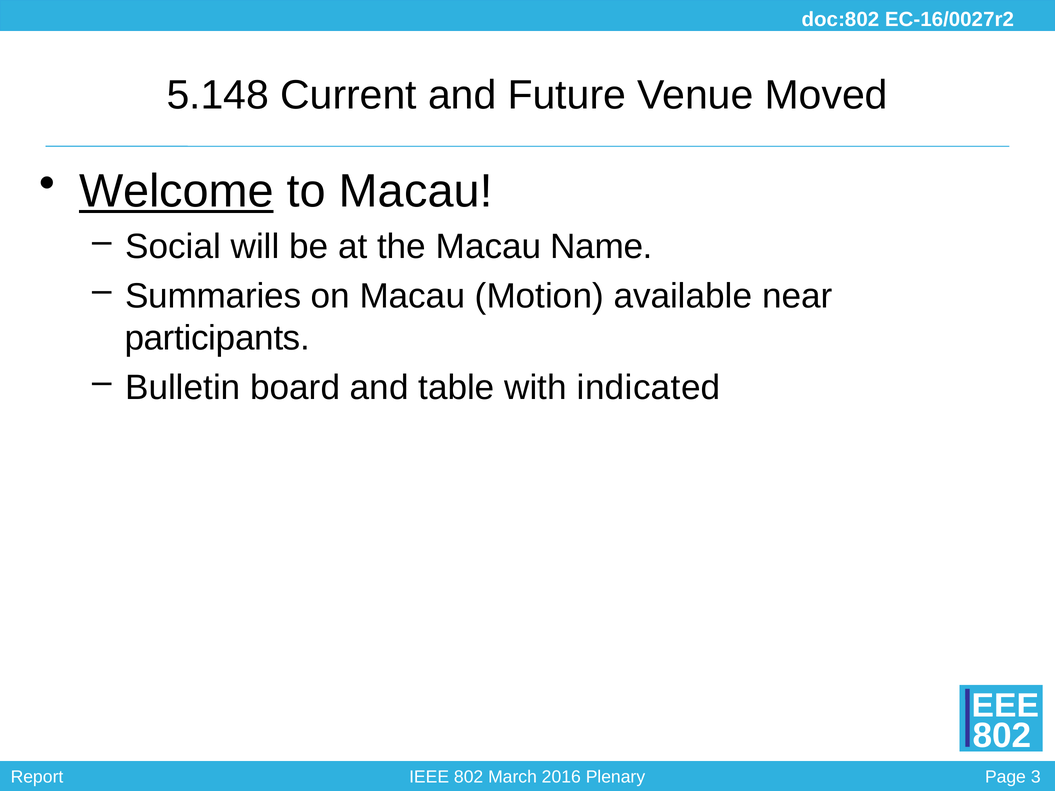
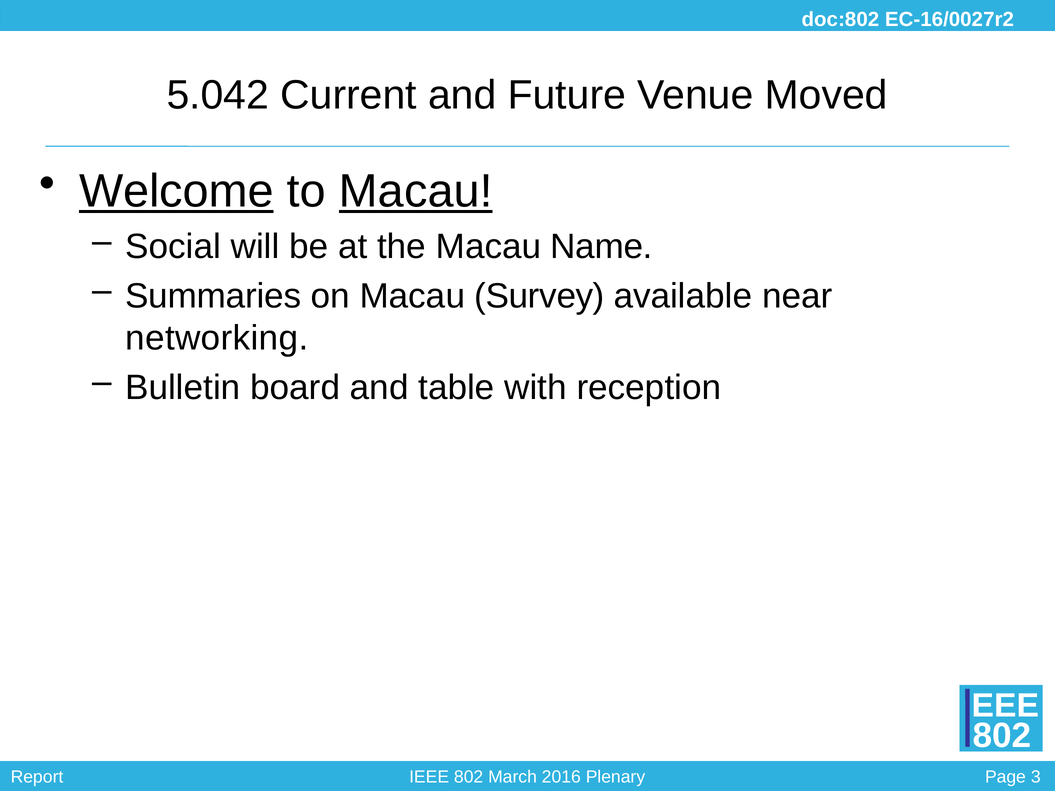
5.148: 5.148 -> 5.042 (218, 95)
Macau underline: none -> present (416, 191)
Motion: Motion -> Survey (539, 296)
participants: participants -> networking (217, 338)
indicated: indicated -> reception (649, 388)
